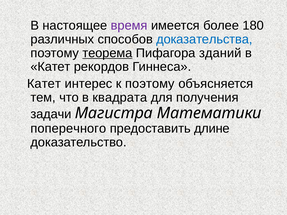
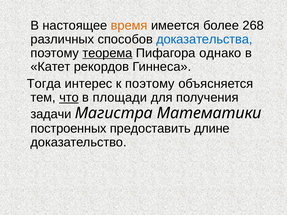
время colour: purple -> orange (129, 25)
180: 180 -> 268 (253, 25)
зданий: зданий -> однако (220, 53)
Катет: Катет -> Тогда (44, 84)
что underline: none -> present (69, 98)
квадрата: квадрата -> площади (120, 98)
поперечного: поперечного -> построенных (68, 129)
